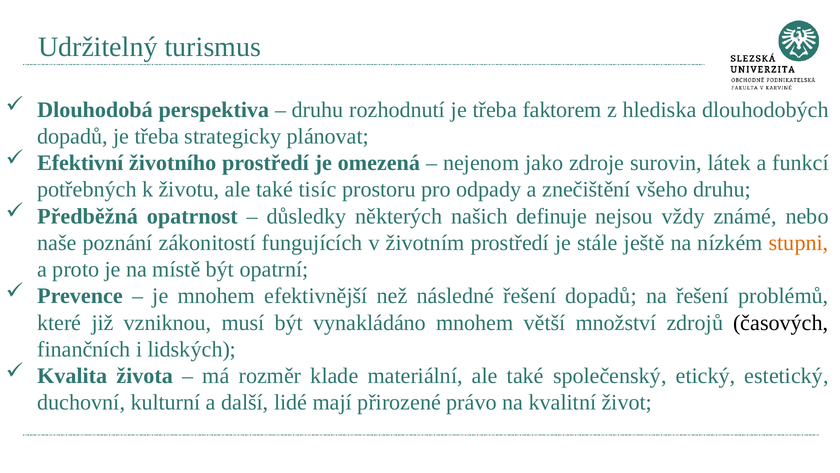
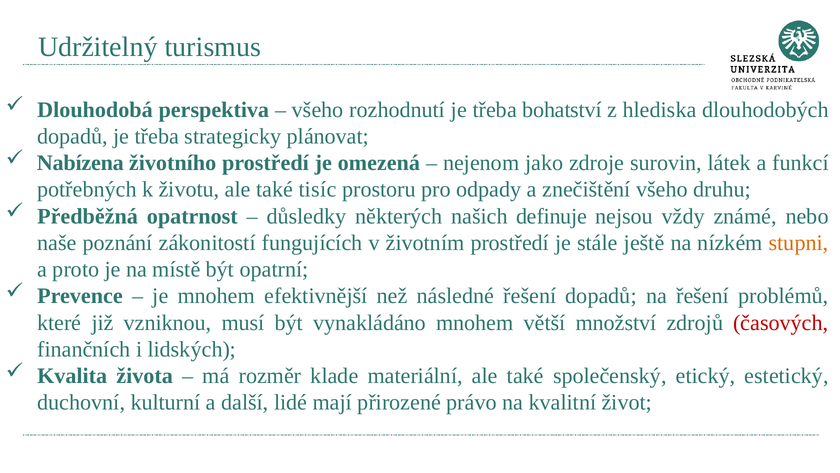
druhu: druhu -> všeho (318, 110)
faktorem: faktorem -> bohatství (562, 110)
Efektivní: Efektivní -> Nabízena (80, 163)
časových colour: black -> red (781, 322)
